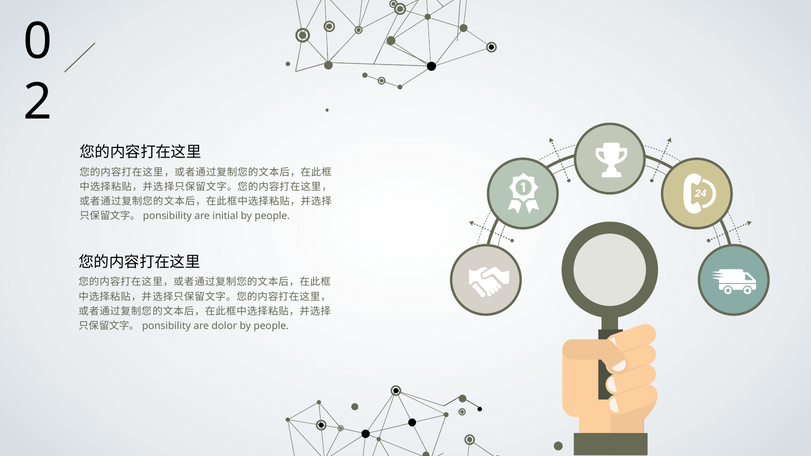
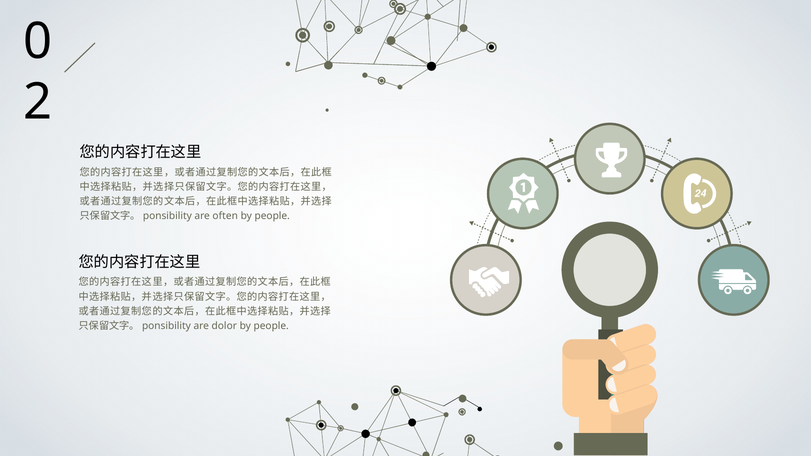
initial: initial -> often (225, 216)
